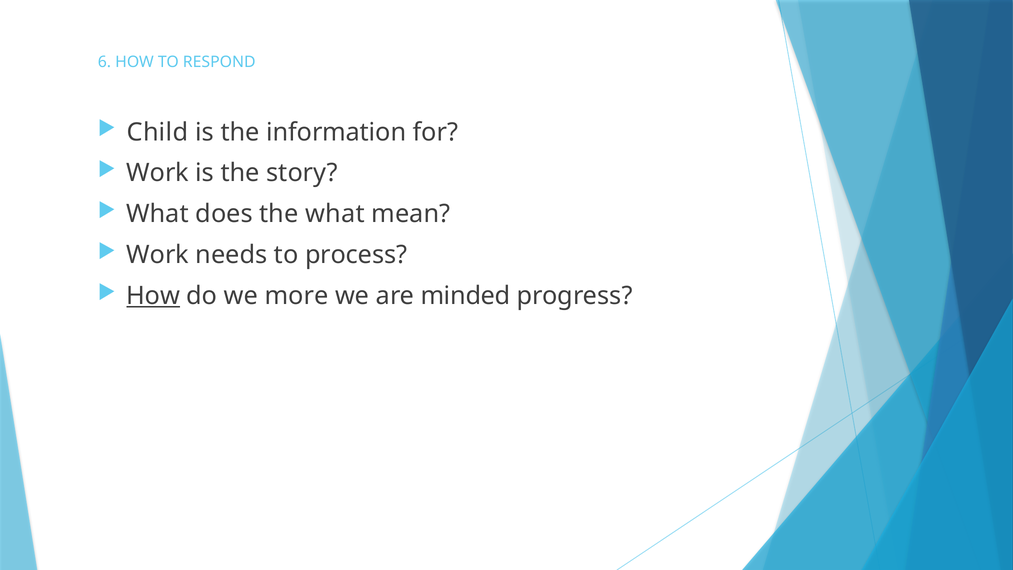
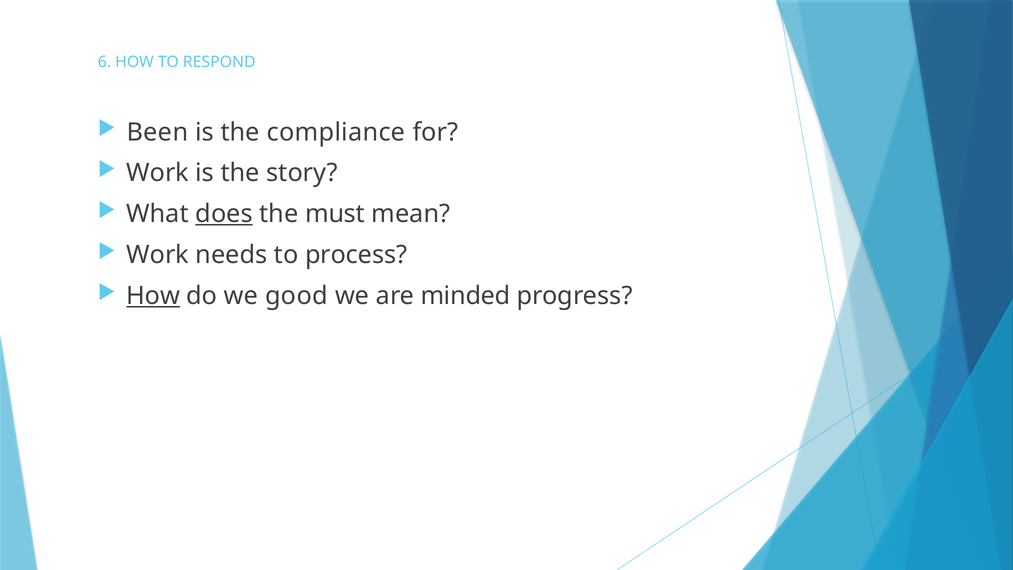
Child: Child -> Been (157, 132)
information: information -> compliance (336, 132)
does underline: none -> present (224, 214)
the what: what -> must (335, 214)
more: more -> good (296, 296)
